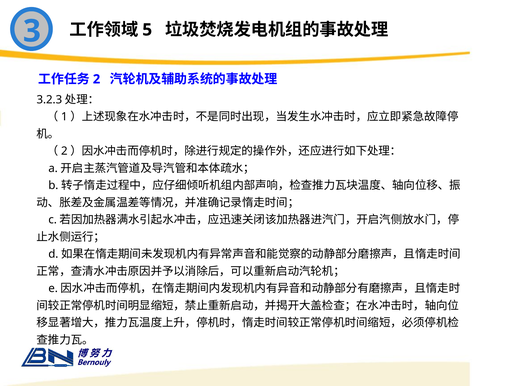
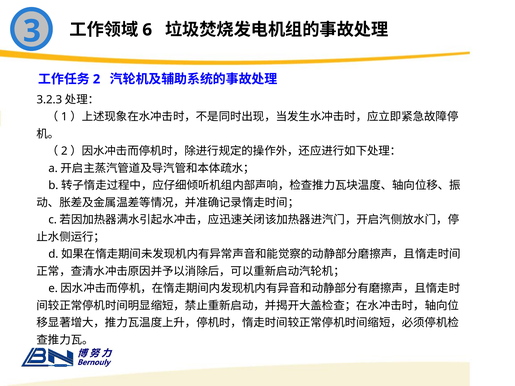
5: 5 -> 6 (147, 30)
